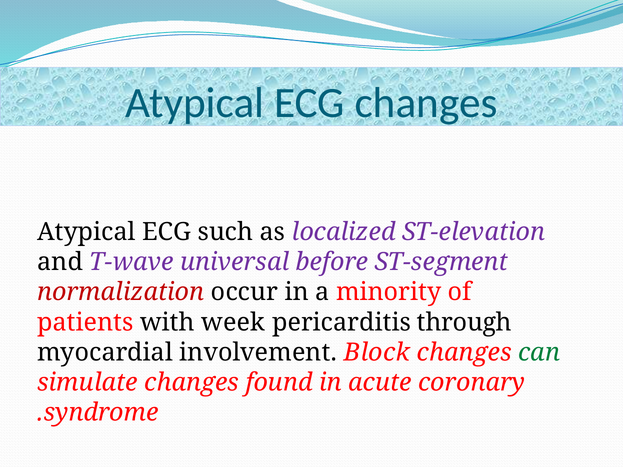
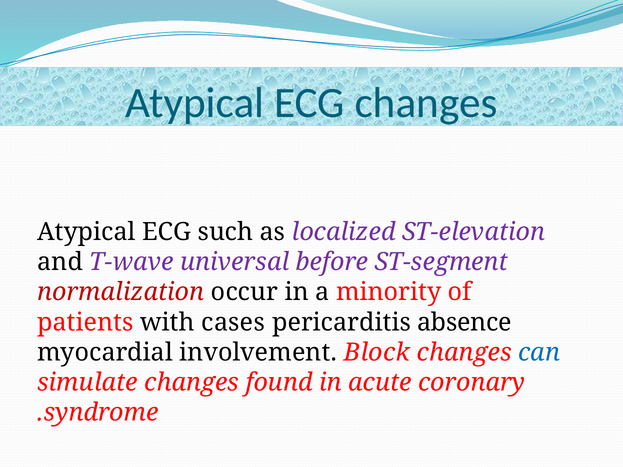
week: week -> cases (233, 322)
through: through -> absence (464, 322)
can colour: green -> blue (539, 353)
